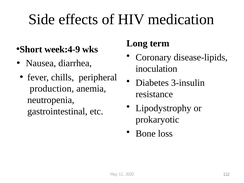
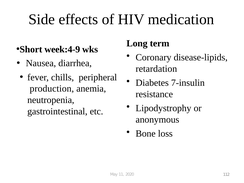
inoculation: inoculation -> retardation (156, 69)
3-insulin: 3-insulin -> 7-insulin (188, 83)
prokaryotic: prokaryotic -> anonymous (157, 120)
